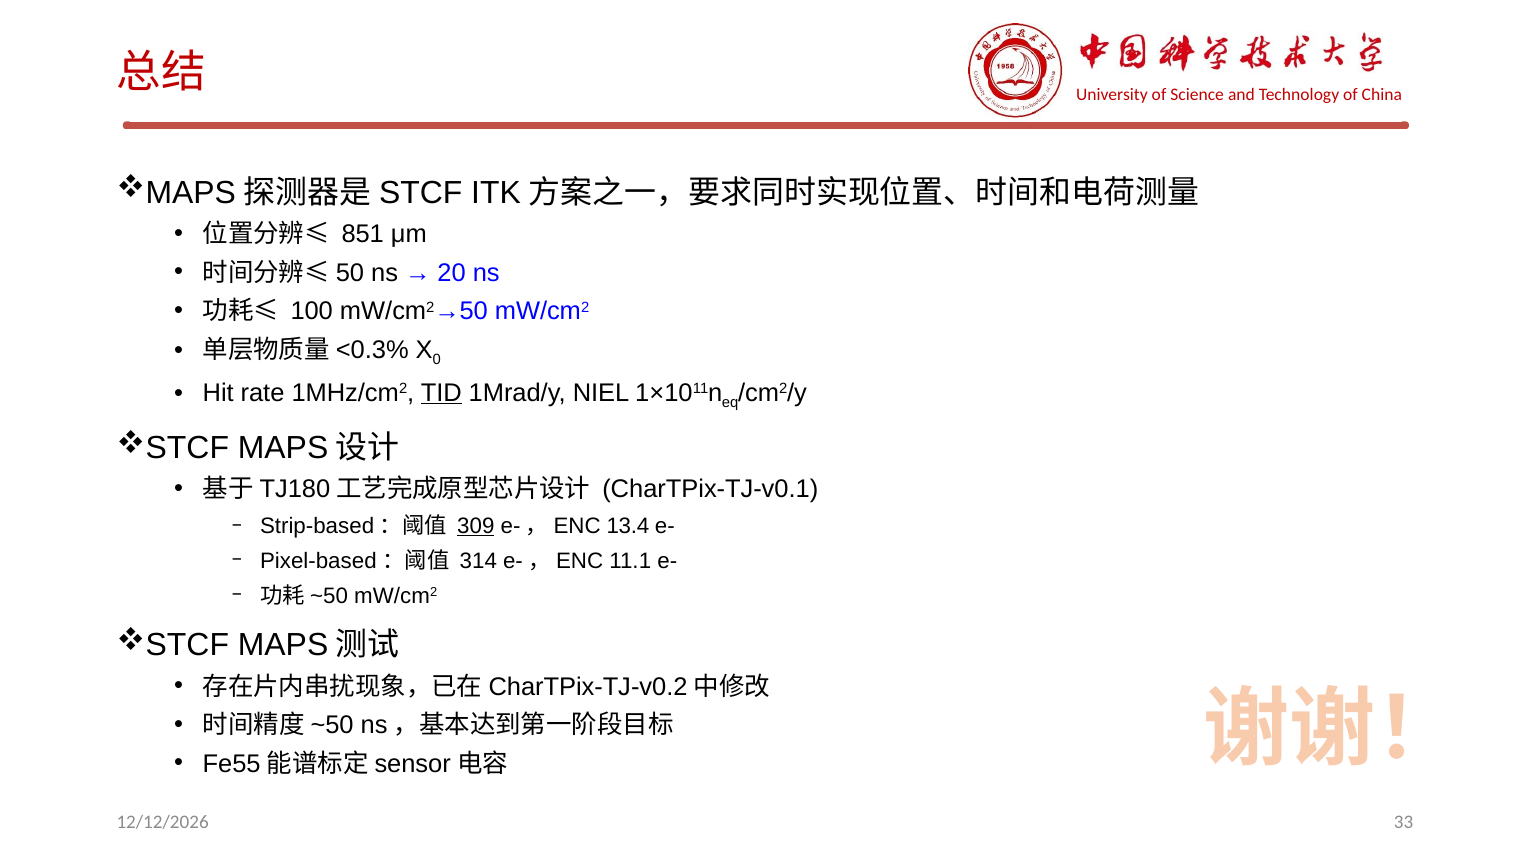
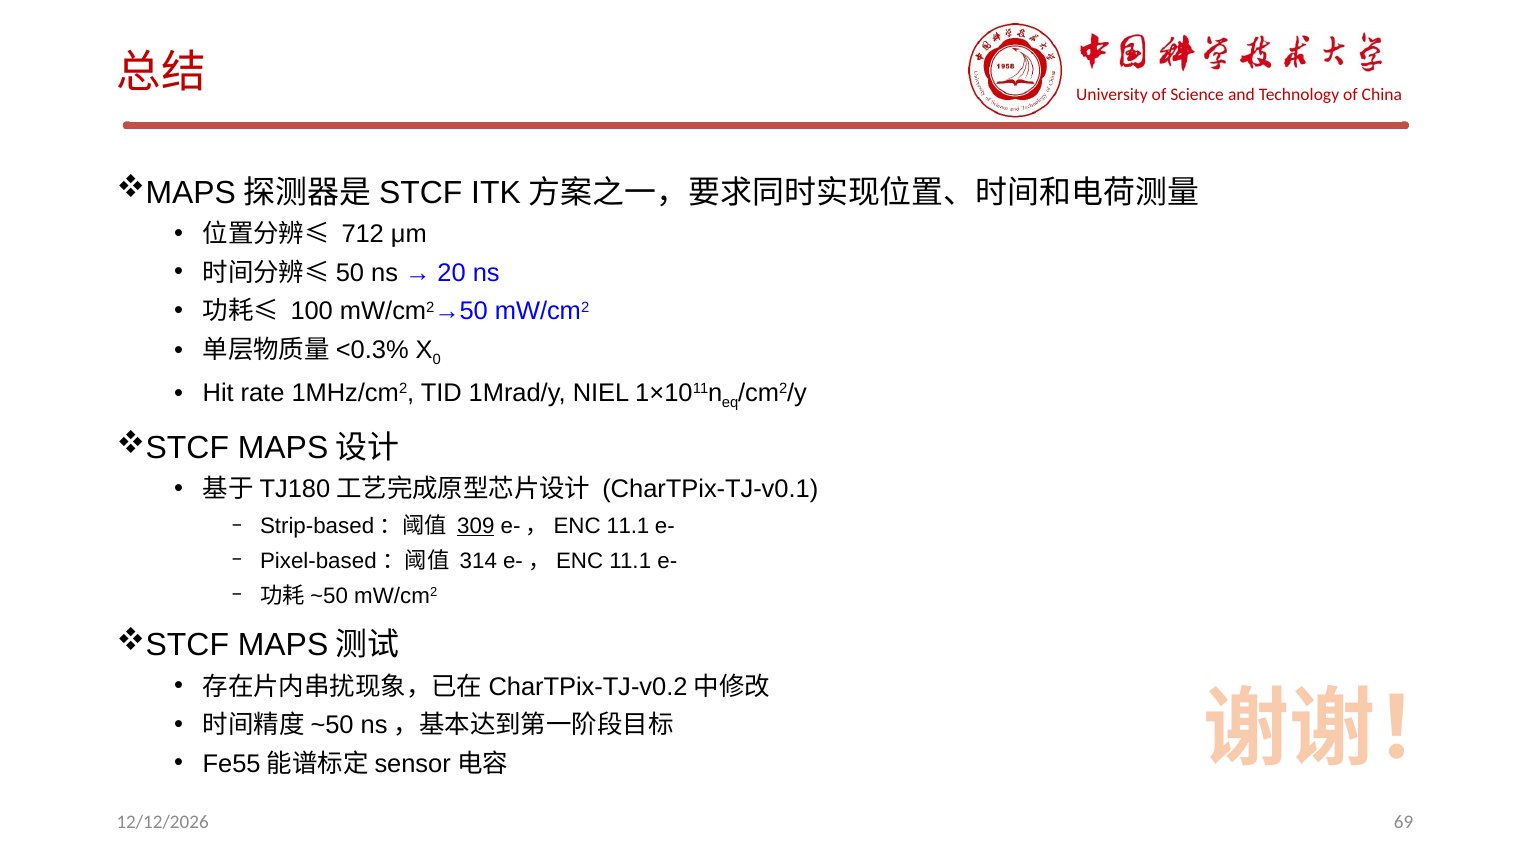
851: 851 -> 712 (363, 234)
TID underline: present -> none (441, 392)
13.4: 13.4 -> 11.1 (628, 526)
33: 33 -> 69 (1404, 822)
